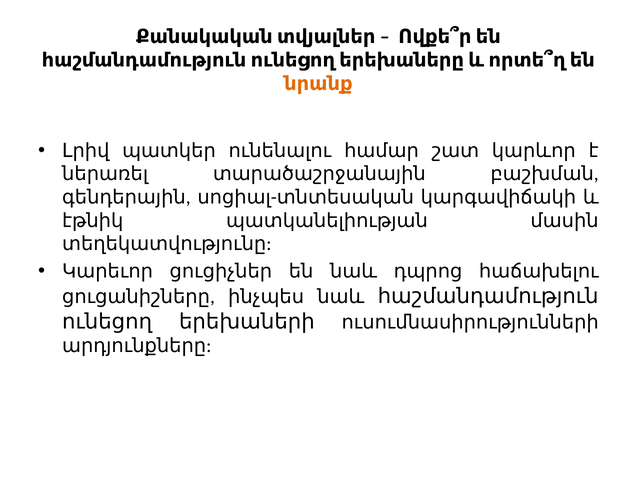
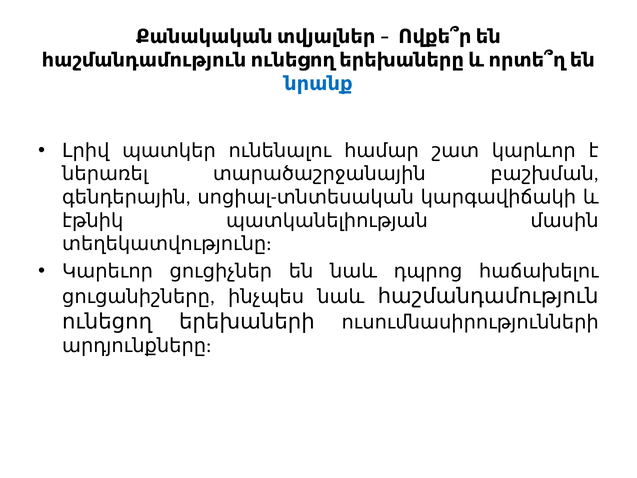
նրանք colour: orange -> blue (318, 84)
